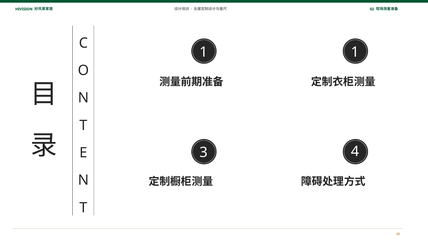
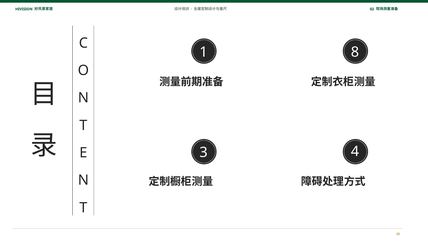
1 1: 1 -> 8 (355, 52)
